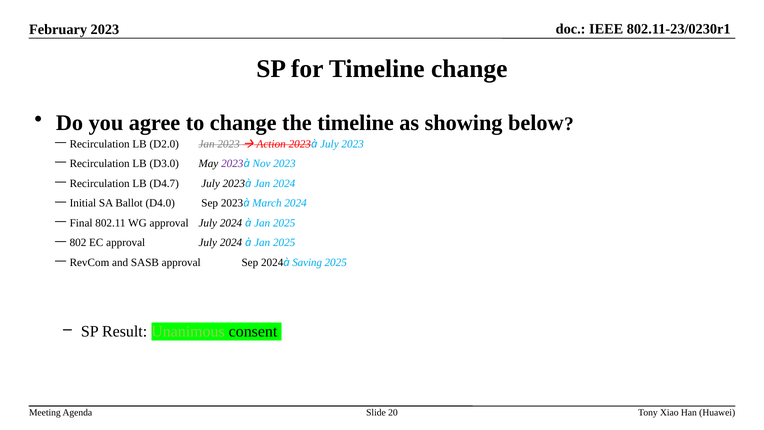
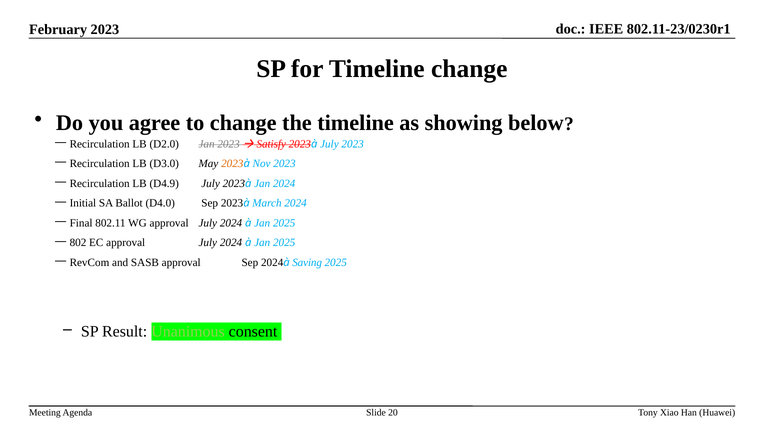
Action: Action -> Satisfy (271, 144)
2023 colour: purple -> orange (232, 164)
D4.7: D4.7 -> D4.9 (164, 183)
